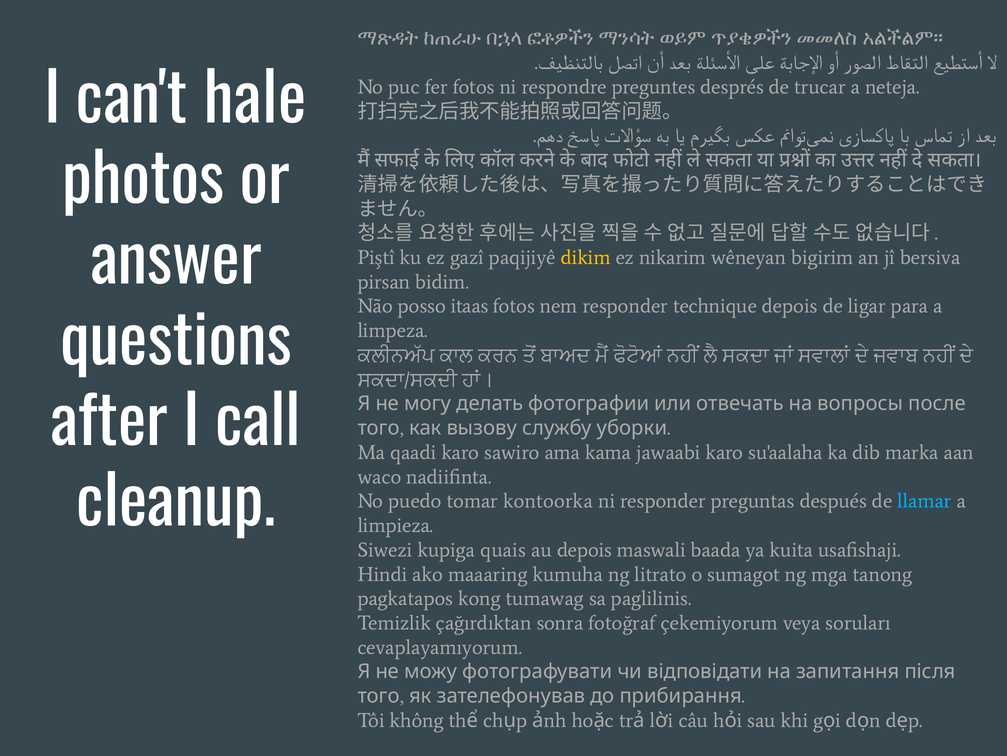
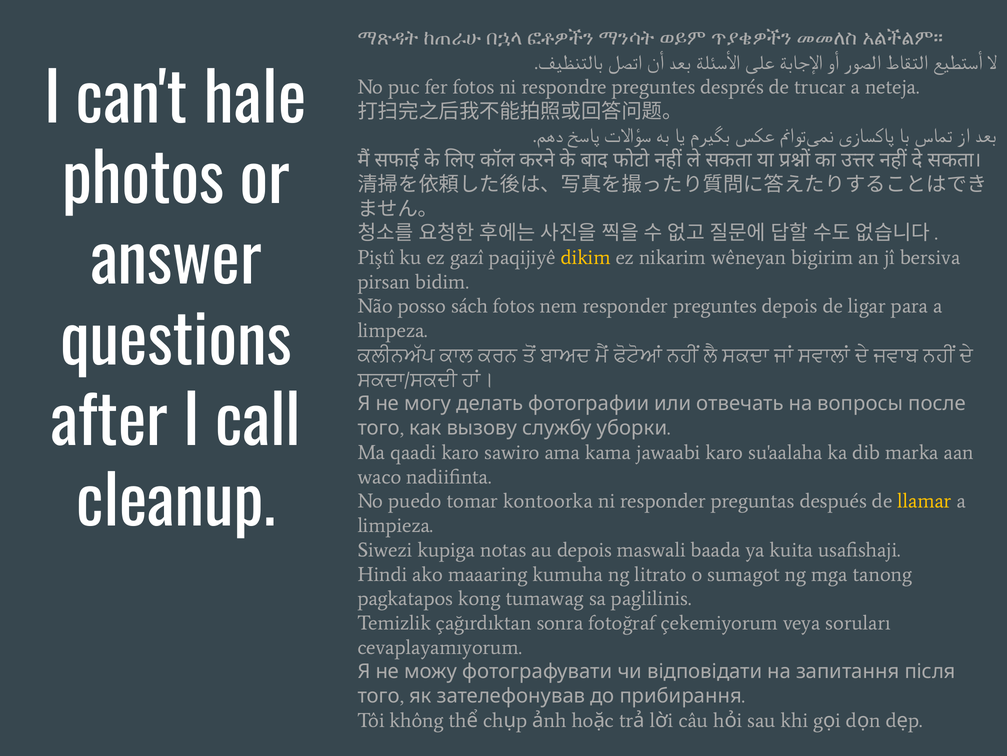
itaas: itaas -> sách (469, 306)
responder technique: technique -> preguntes (715, 306)
llamar colour: light blue -> yellow (925, 501)
quais: quais -> notas (503, 549)
